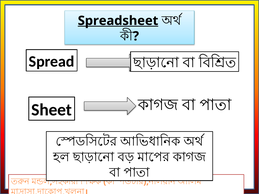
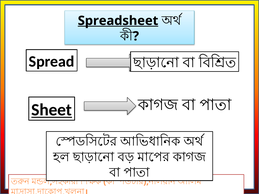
Sheet underline: none -> present (52, 110)
